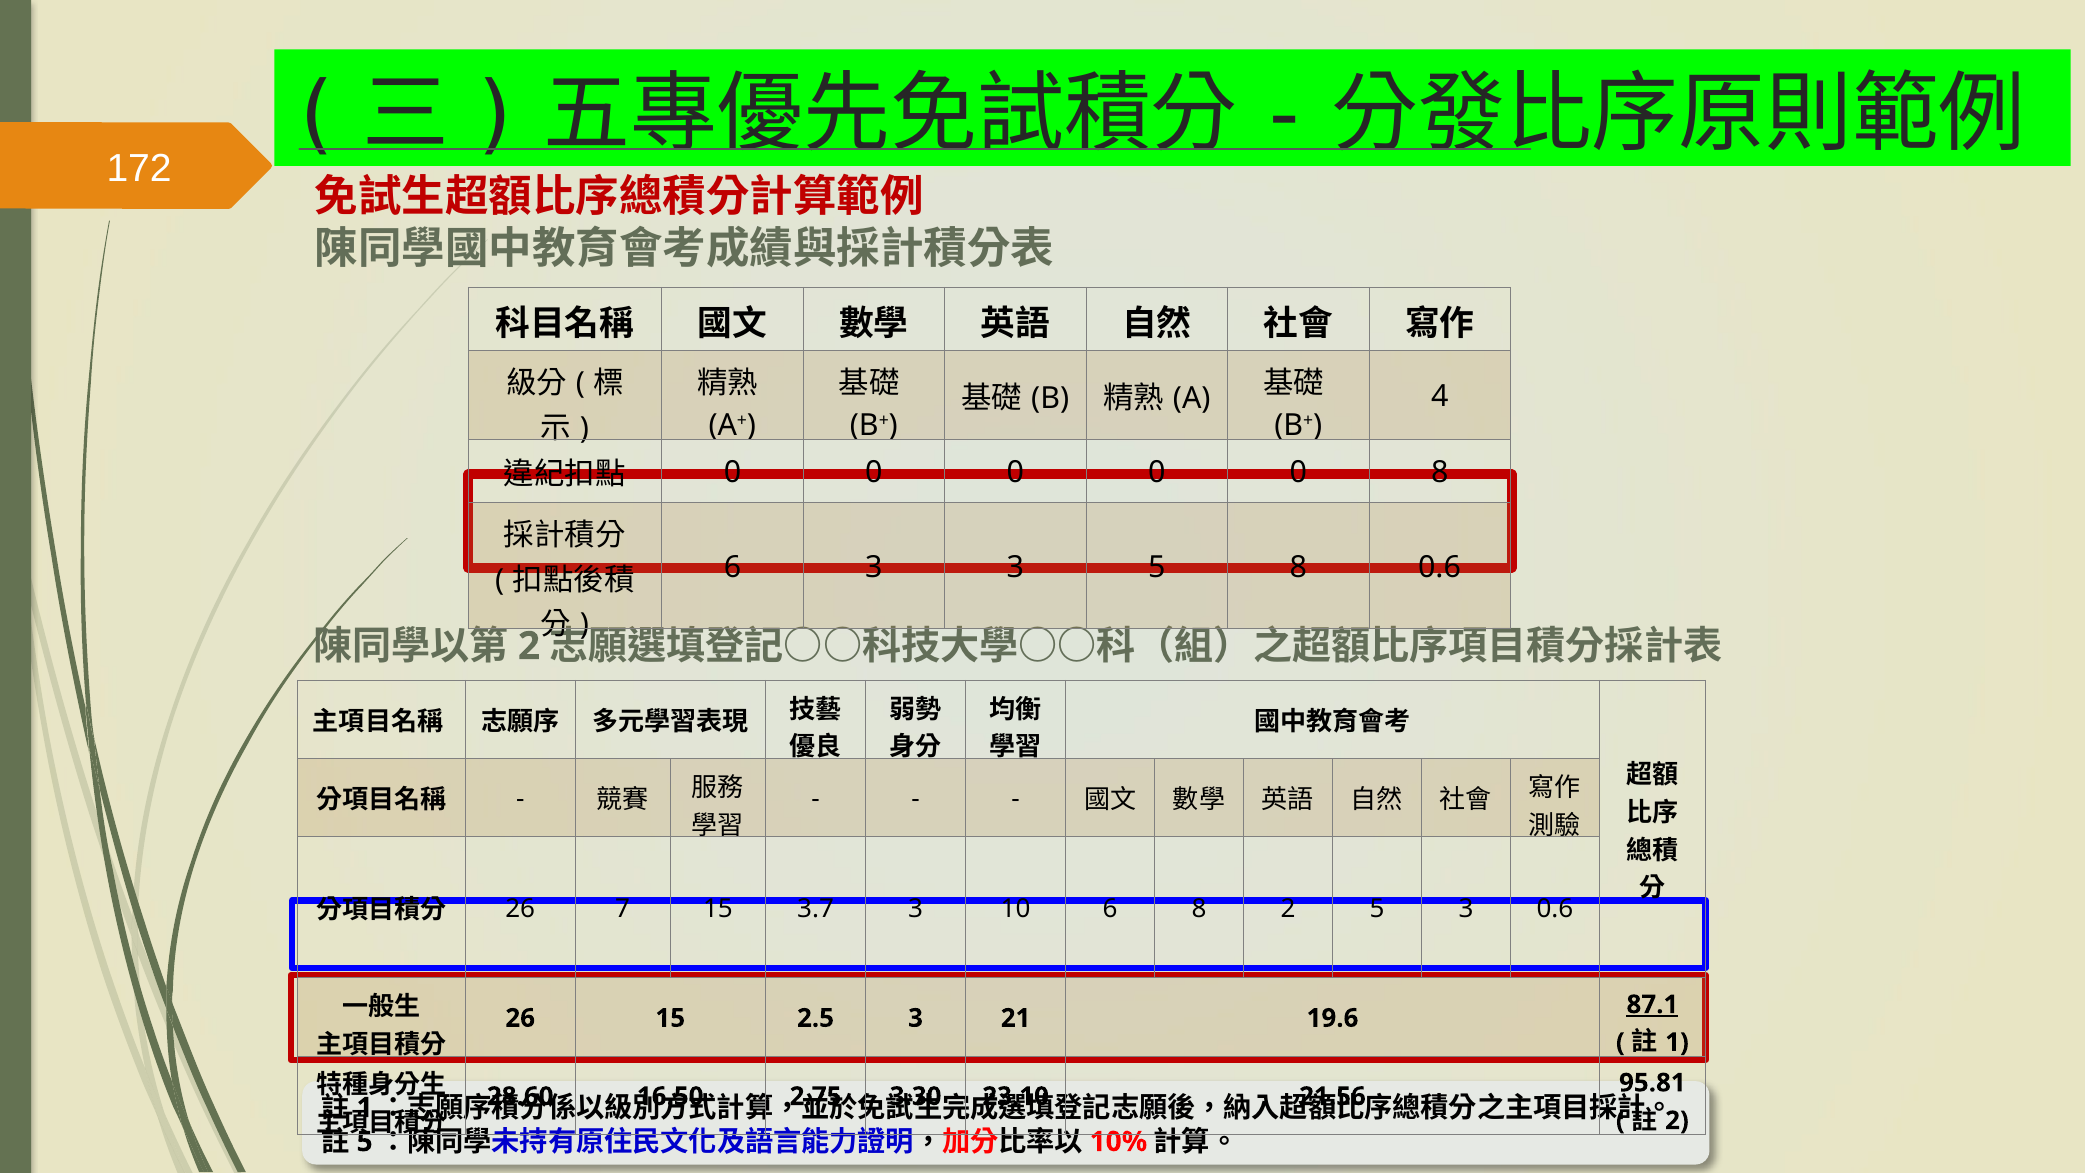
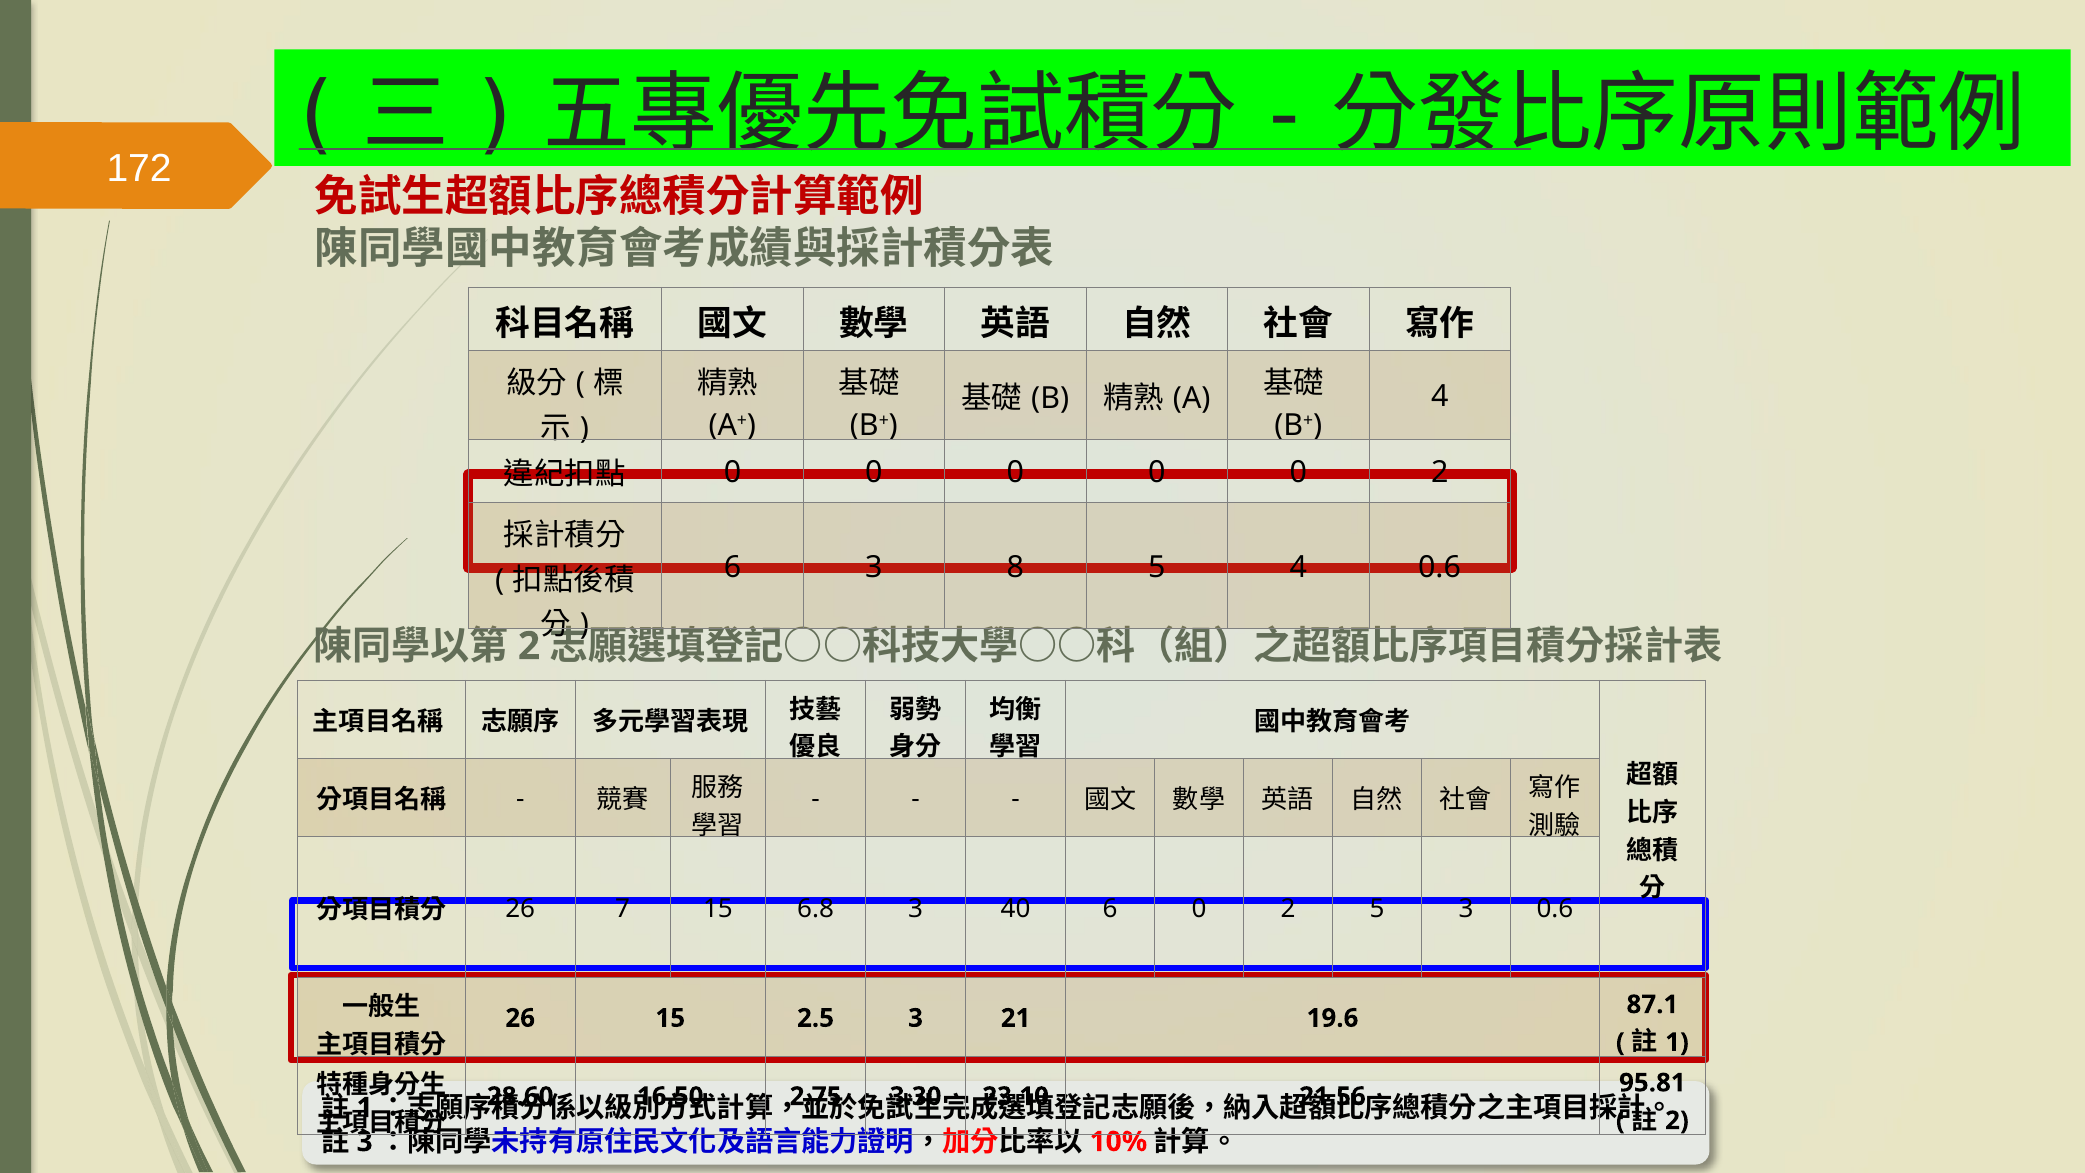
0 0 8: 8 -> 2 (1440, 473)
3 3: 3 -> 8 (1015, 567)
5 8: 8 -> 4 (1298, 567)
3.7: 3.7 -> 6.8 (816, 908)
10: 10 -> 40 (1016, 908)
6 8: 8 -> 0 (1199, 908)
87.1 underline: present -> none (1652, 1004)
5: 5 -> 3 (365, 1142)
